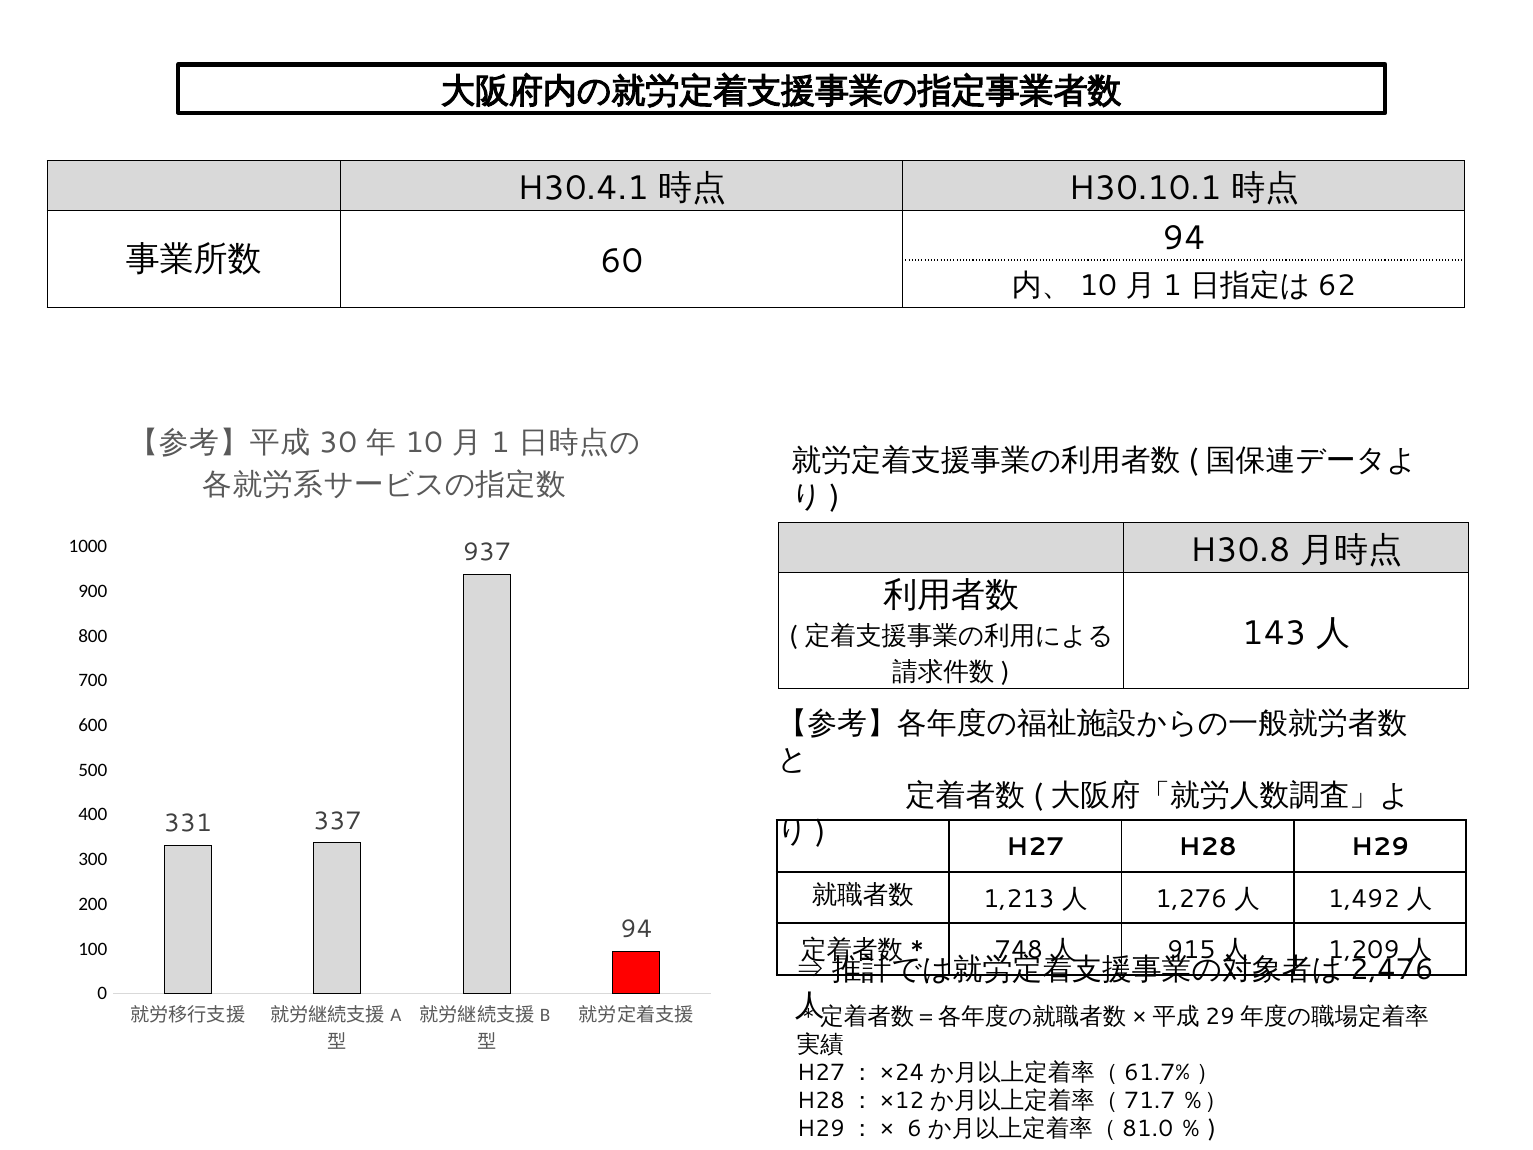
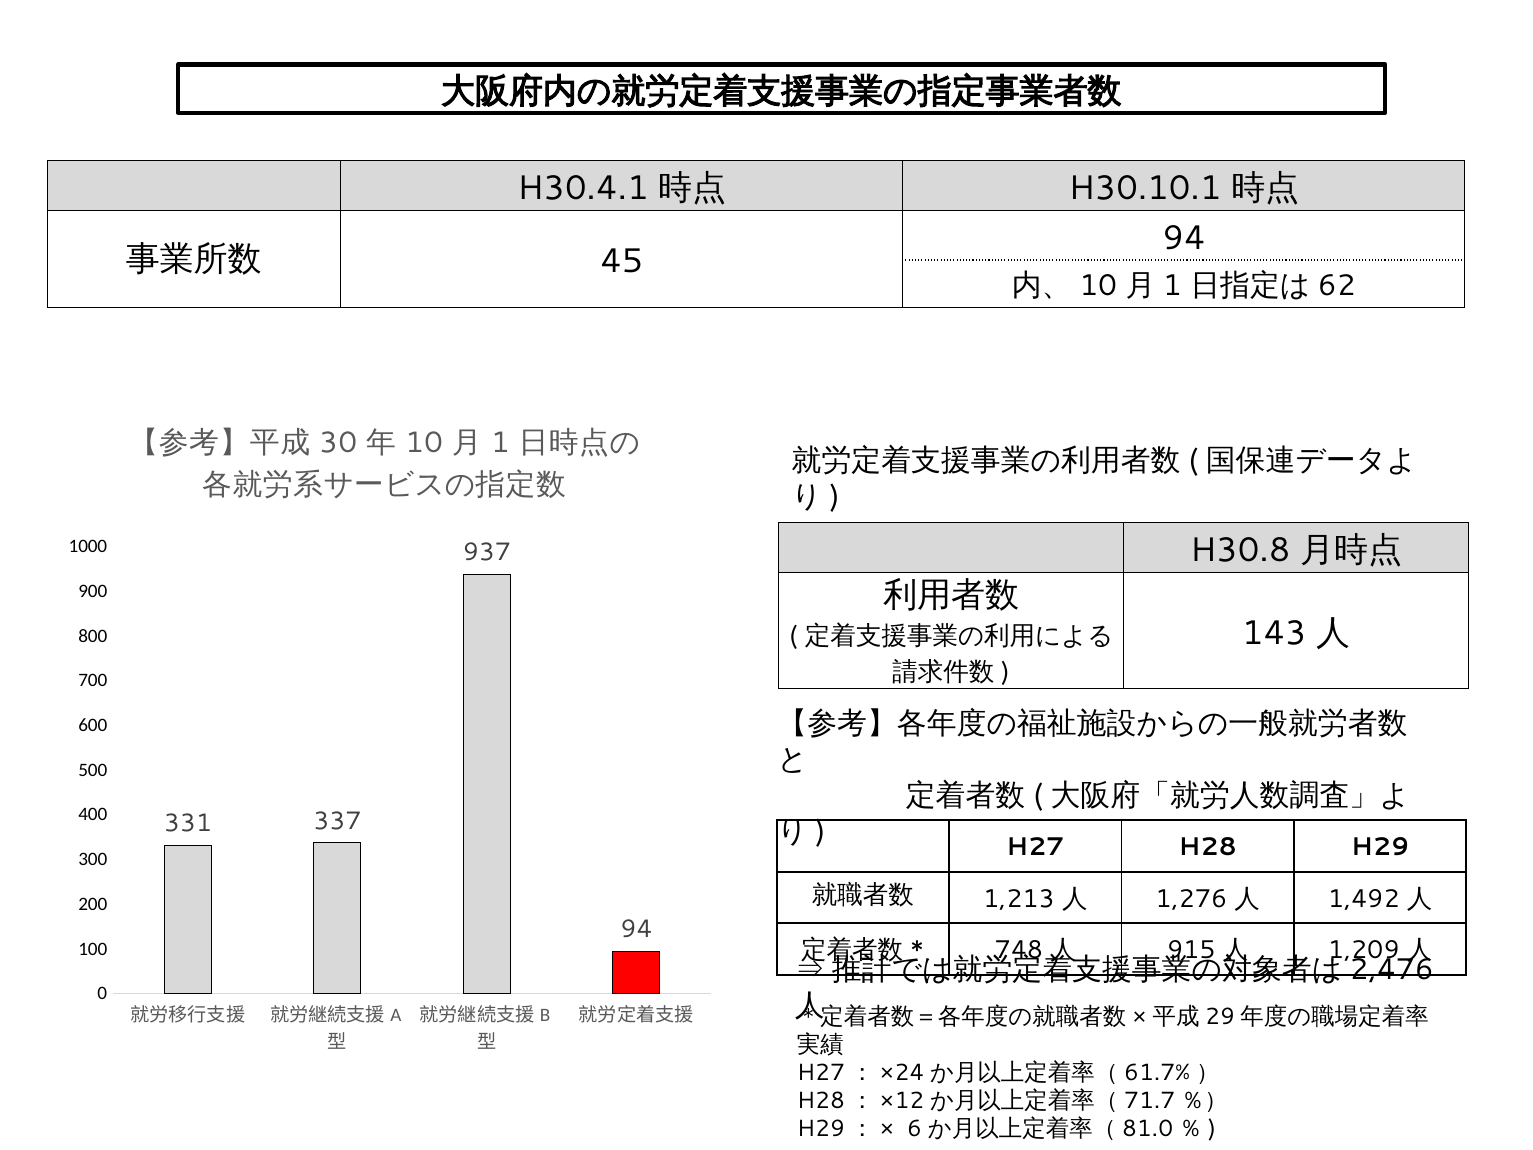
60: 60 -> 45 (622, 261)
